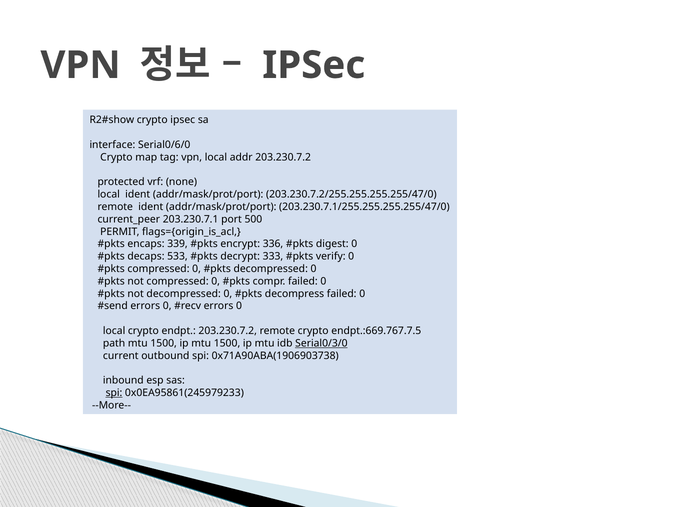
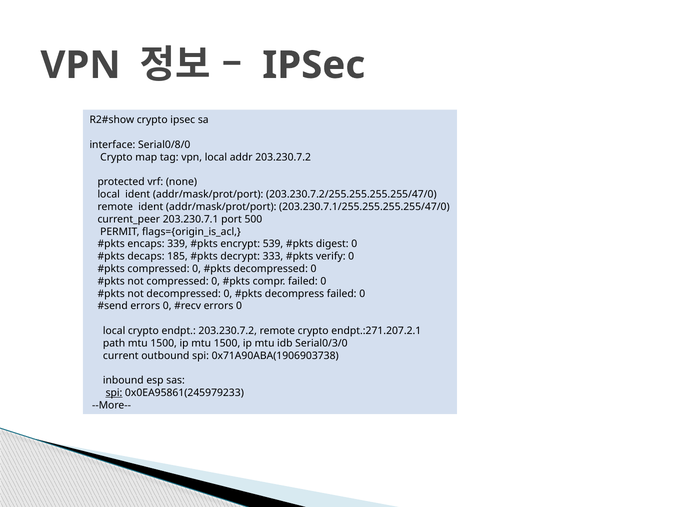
Serial0/6/0: Serial0/6/0 -> Serial0/8/0 (164, 145)
336: 336 -> 539 (273, 244)
533: 533 -> 185 (177, 256)
endpt.:669.767.7.5: endpt.:669.767.7.5 -> endpt.:271.207.2.1 (376, 331)
Serial0/3/0 underline: present -> none (321, 343)
